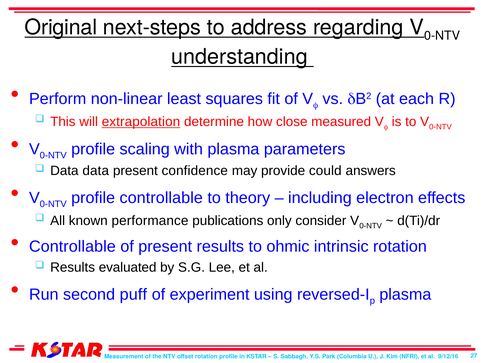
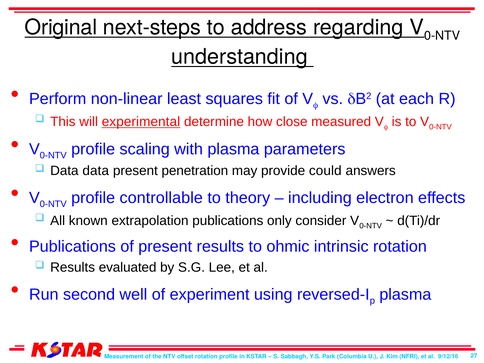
extrapolation: extrapolation -> experimental (141, 122)
confidence: confidence -> penetration (195, 171)
performance: performance -> extrapolation (150, 221)
Controllable: Controllable -> Publications (72, 246)
puff: puff -> well (133, 295)
